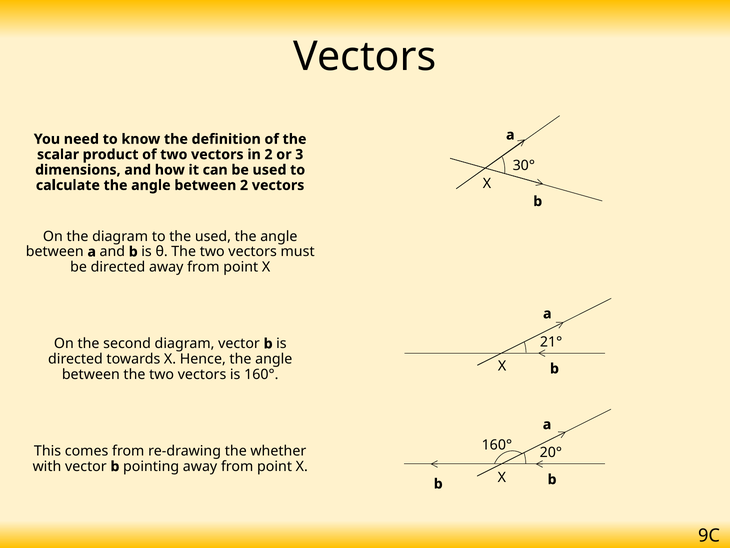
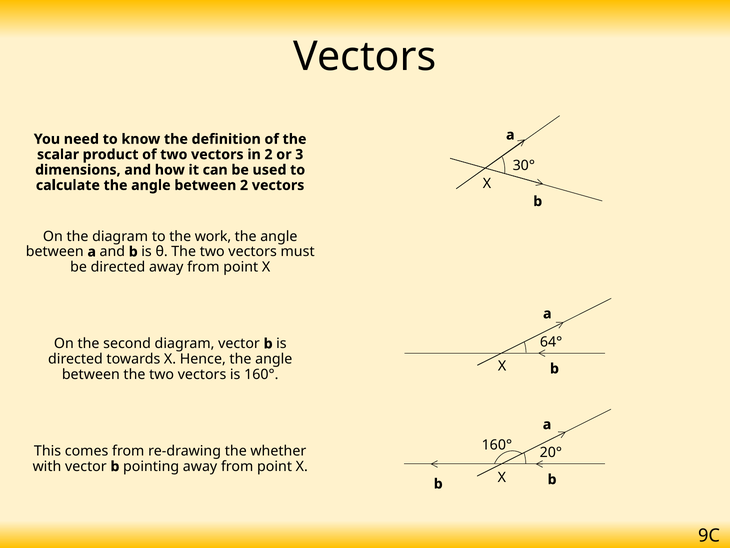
the used: used -> work (213, 236)
21°: 21° -> 64° (551, 342)
